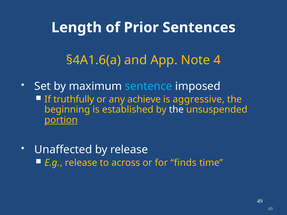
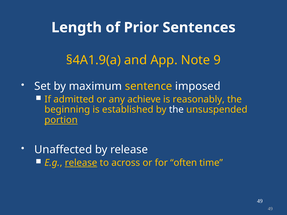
§4A1.6(a: §4A1.6(a -> §4A1.9(a (93, 60)
4: 4 -> 9 (217, 60)
sentence colour: light blue -> yellow (149, 86)
truthfully: truthfully -> admitted (74, 99)
aggressive: aggressive -> reasonably (199, 99)
release underline: none -> present (81, 163)
finds: finds -> often (184, 163)
